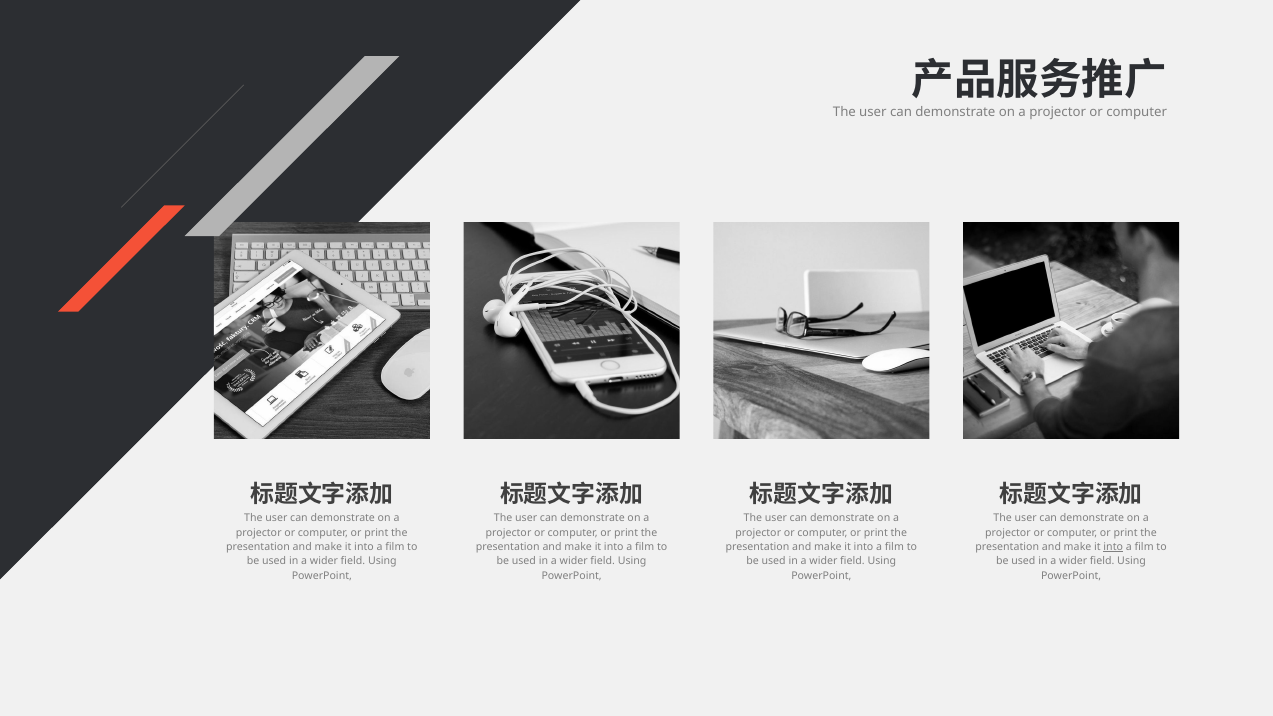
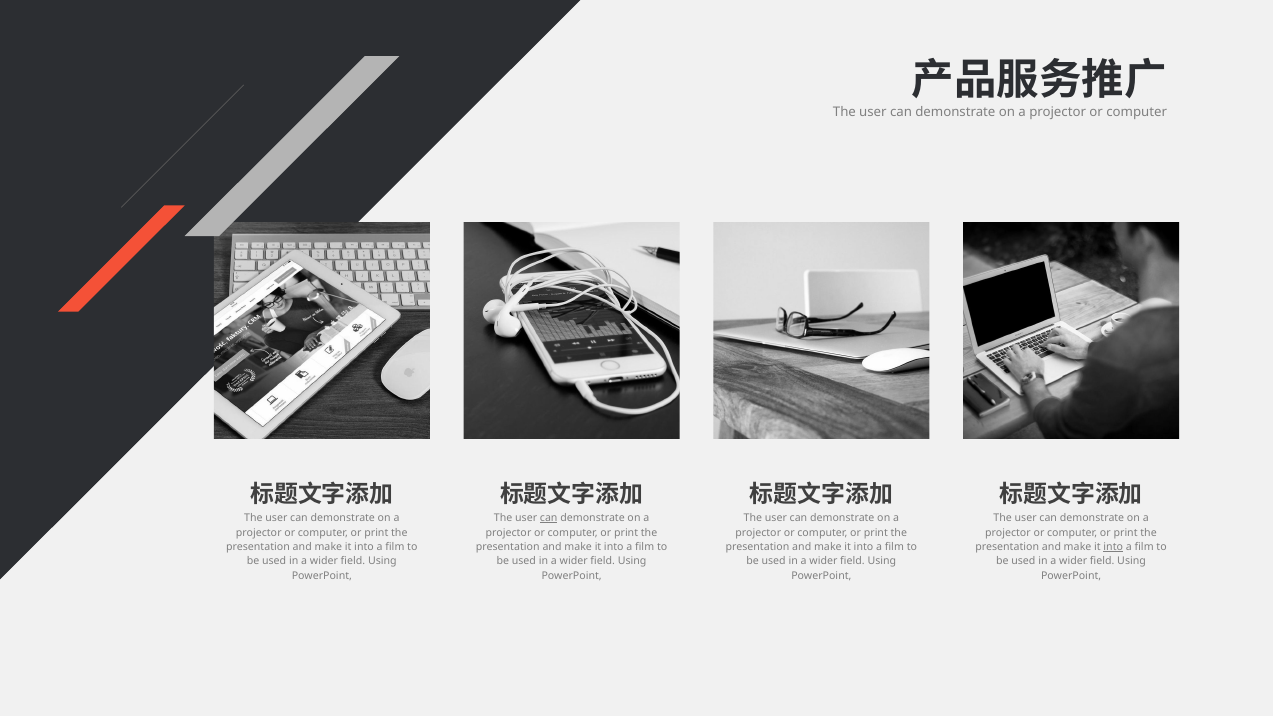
can underline: none -> present (549, 518)
